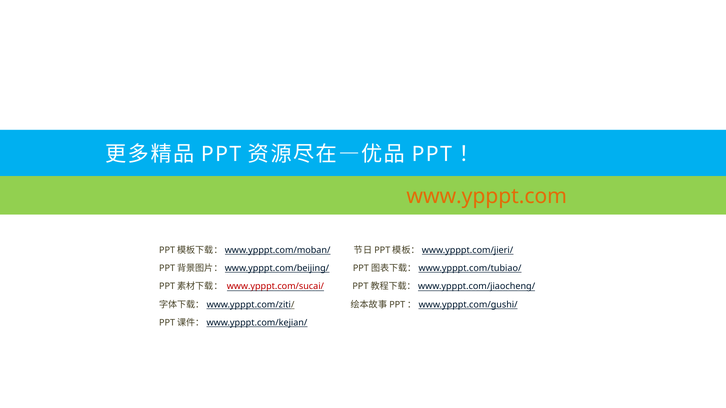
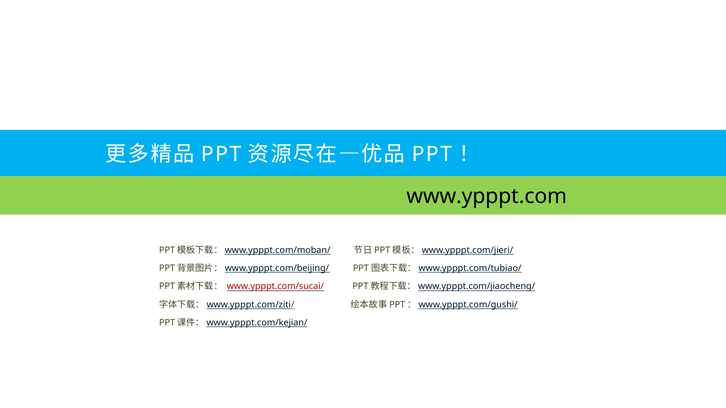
www.ypppt.com colour: orange -> black (487, 197)
